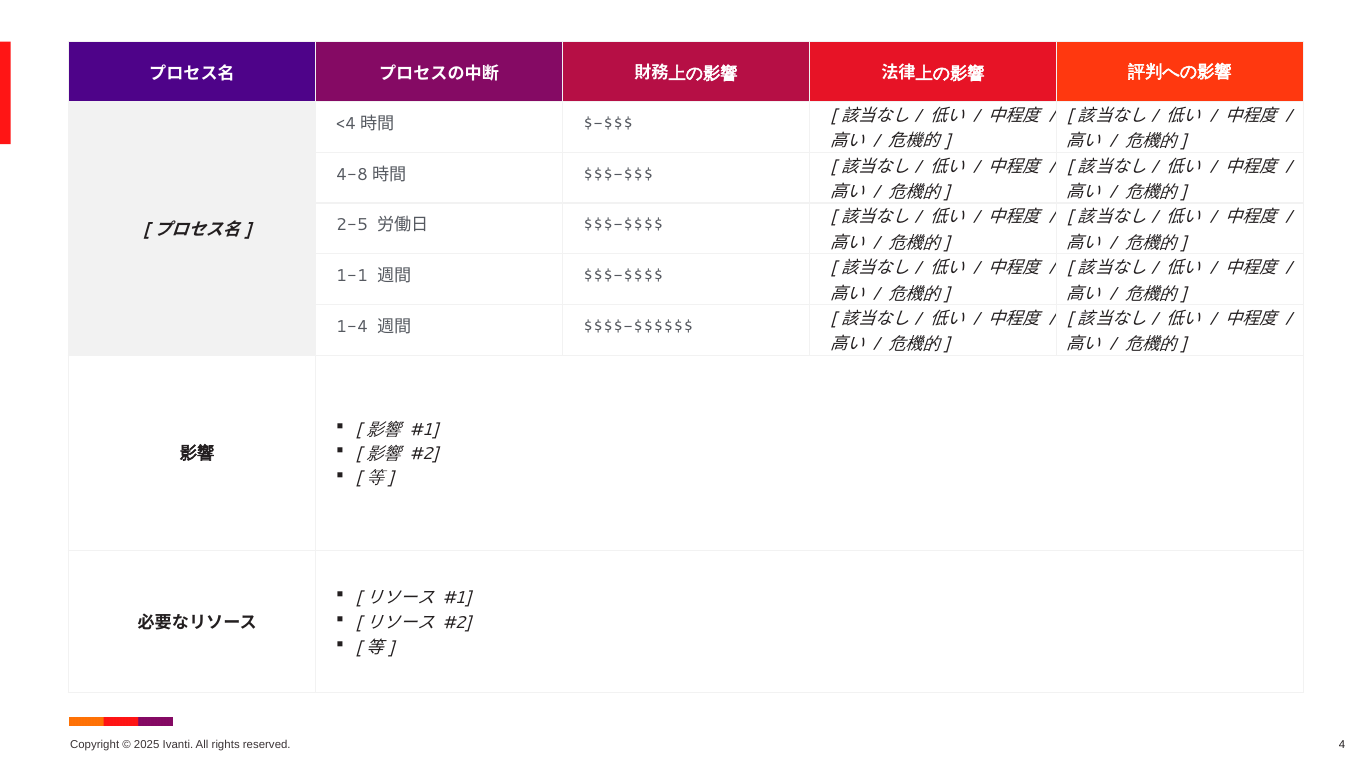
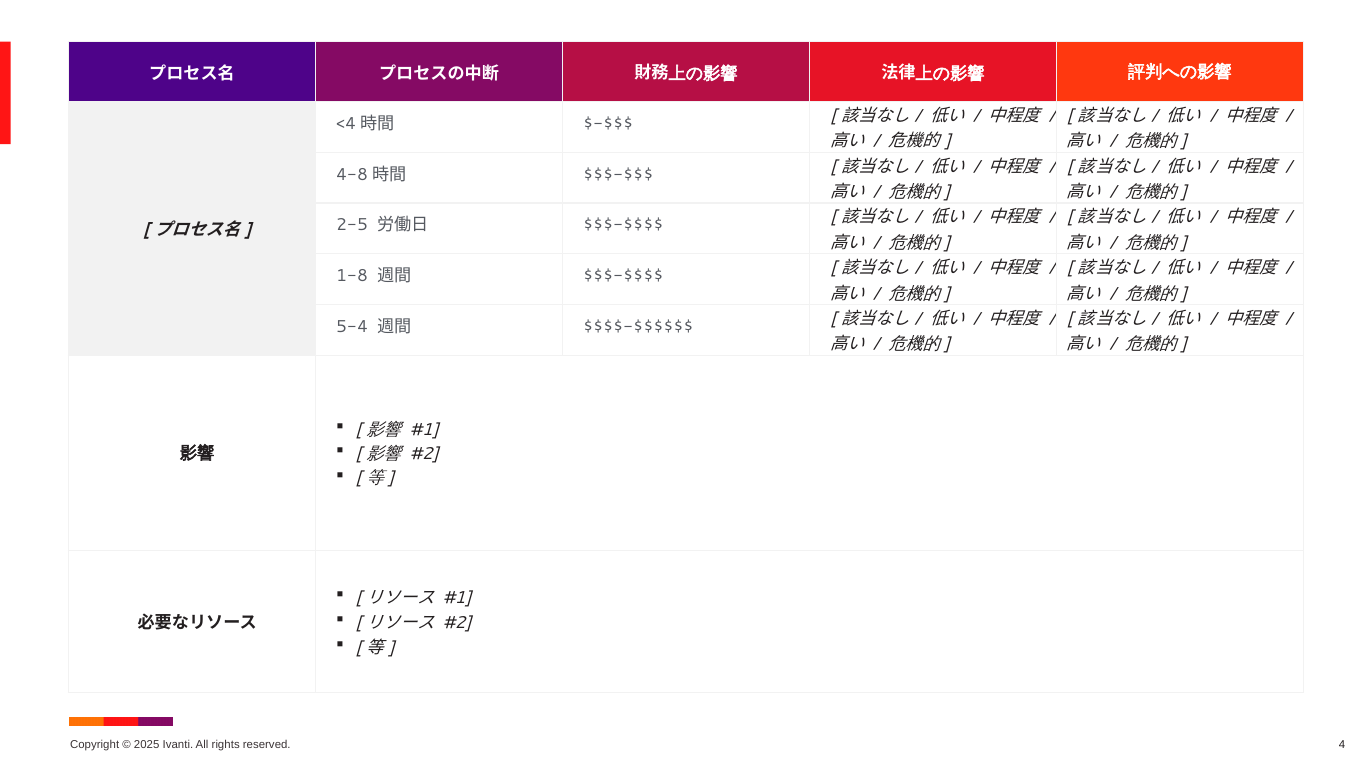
1-1: 1-1 -> 1-8 (352, 276)
1-4: 1-4 -> 5-4 (352, 327)
